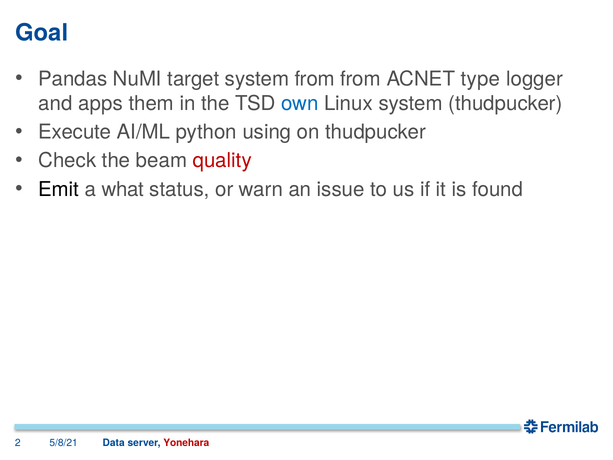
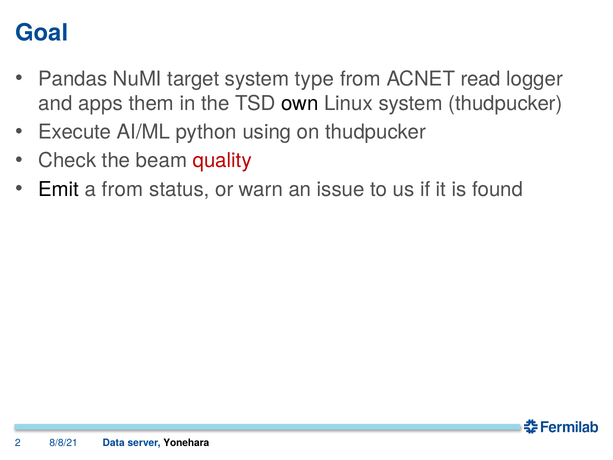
system from: from -> type (314, 79)
type: type -> read (481, 79)
own colour: blue -> black (300, 103)
a what: what -> from (123, 189)
5/8/21: 5/8/21 -> 8/8/21 (64, 443)
Yonehara colour: red -> black (186, 443)
